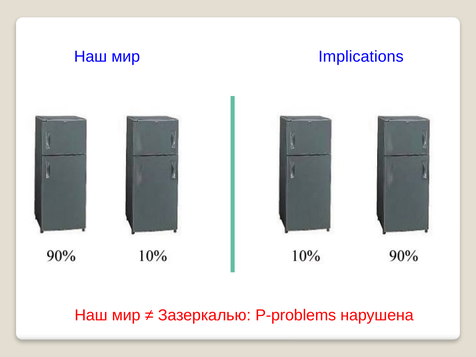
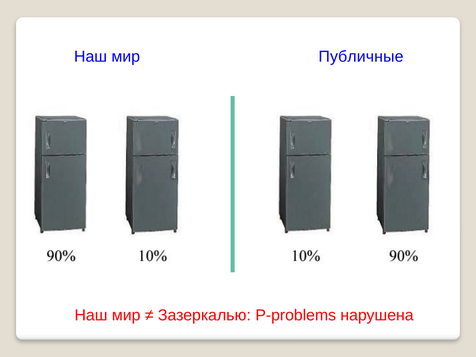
Implications: Implications -> Публичные (361, 57)
